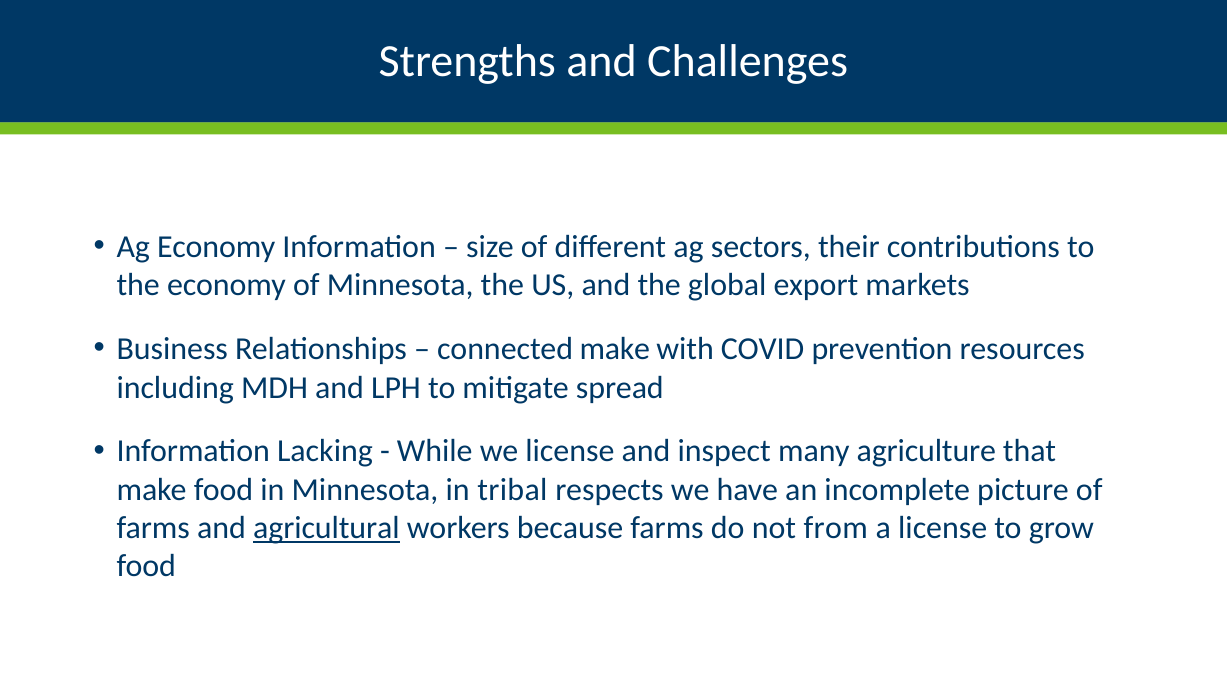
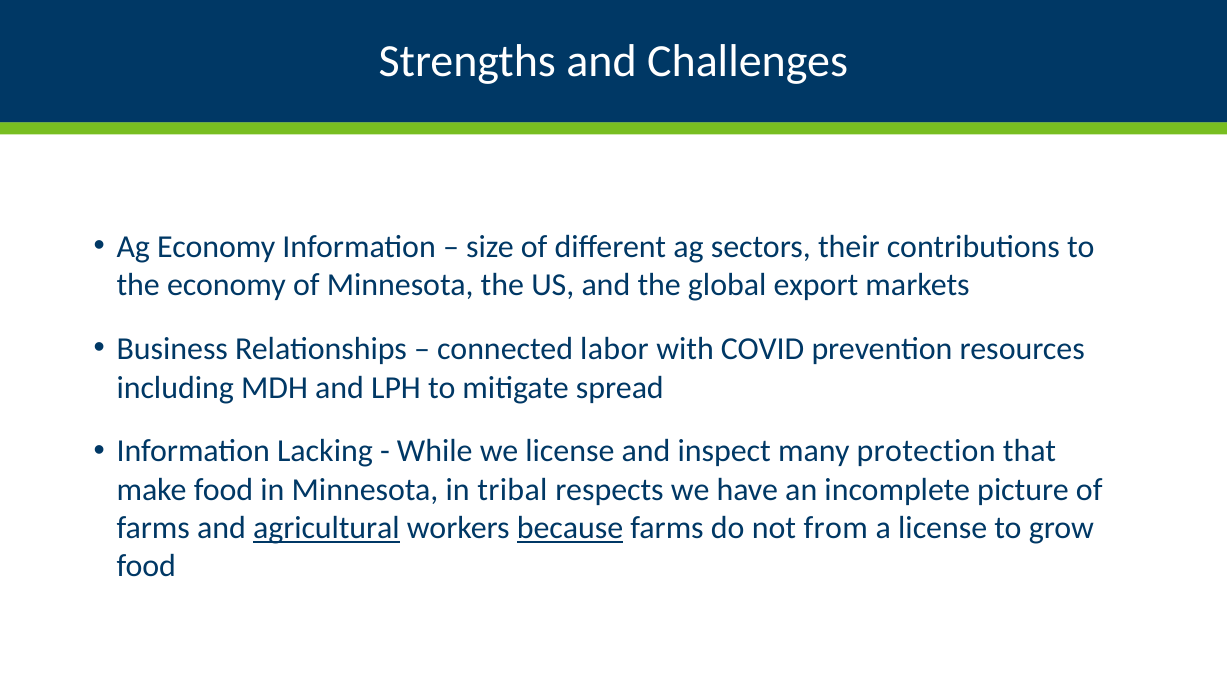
connected make: make -> labor (615, 349)
agriculture: agriculture -> protection (926, 451)
because underline: none -> present (570, 528)
